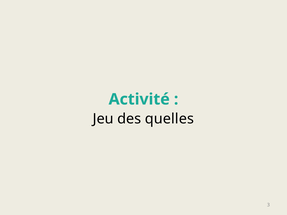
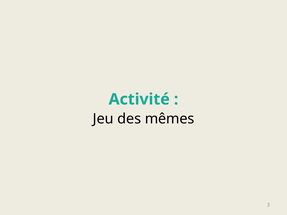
quelles: quelles -> mêmes (170, 119)
